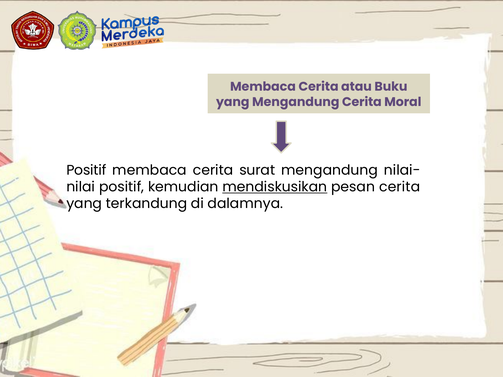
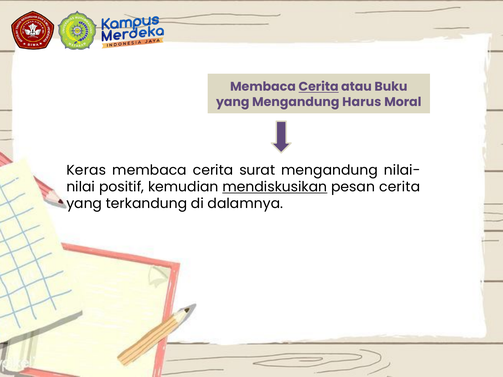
Cerita underline: none -> present (319, 87)
Mengandung Cerita: Cerita -> Harus (362, 102)
Positif: Positif -> Keras (86, 170)
